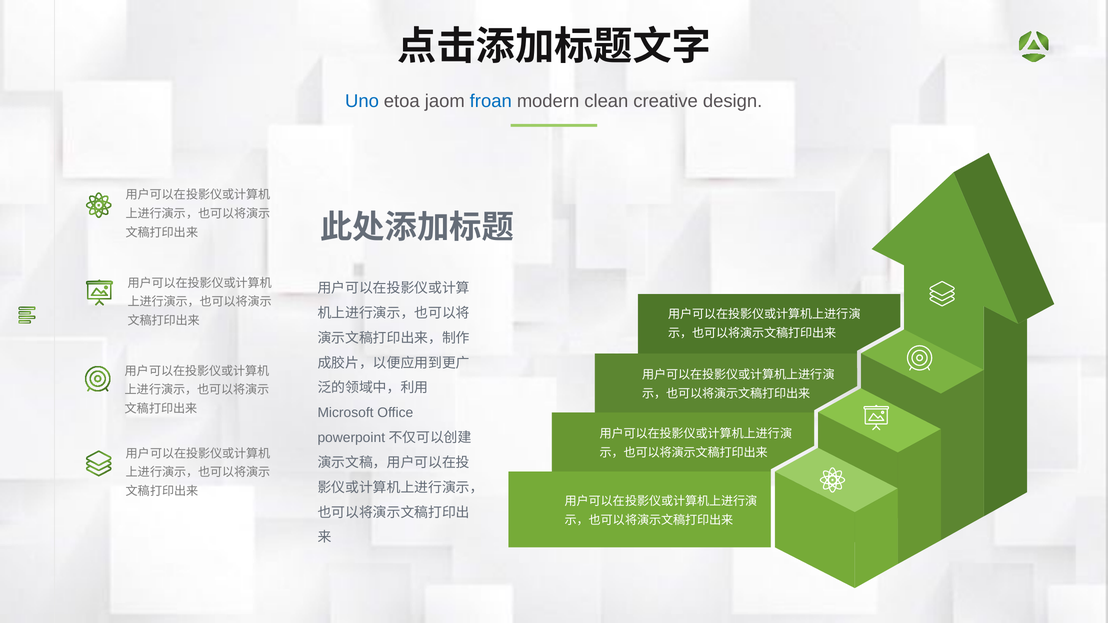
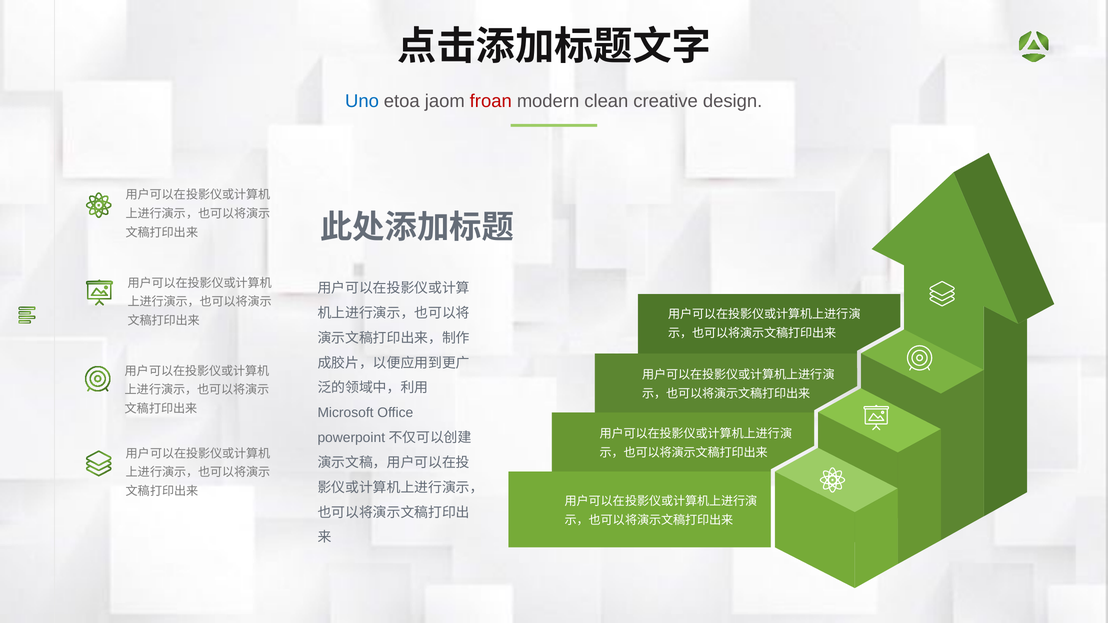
froan colour: blue -> red (491, 101)
